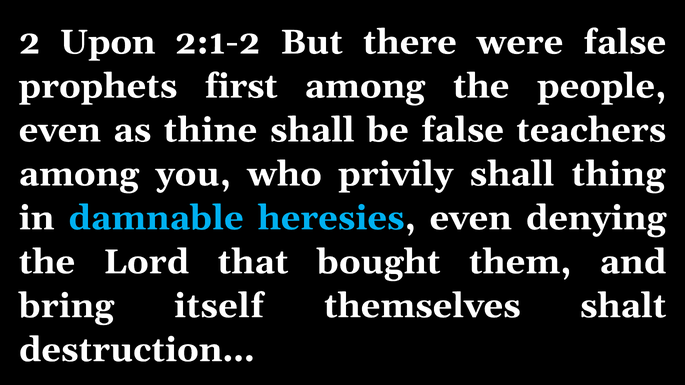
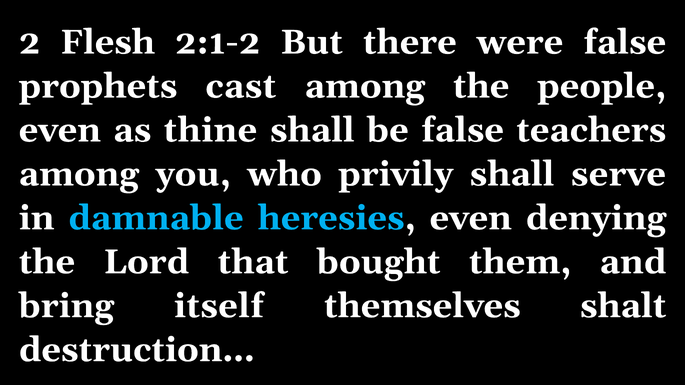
Upon: Upon -> Flesh (108, 42)
first: first -> cast (241, 86)
thing: thing -> serve (618, 174)
